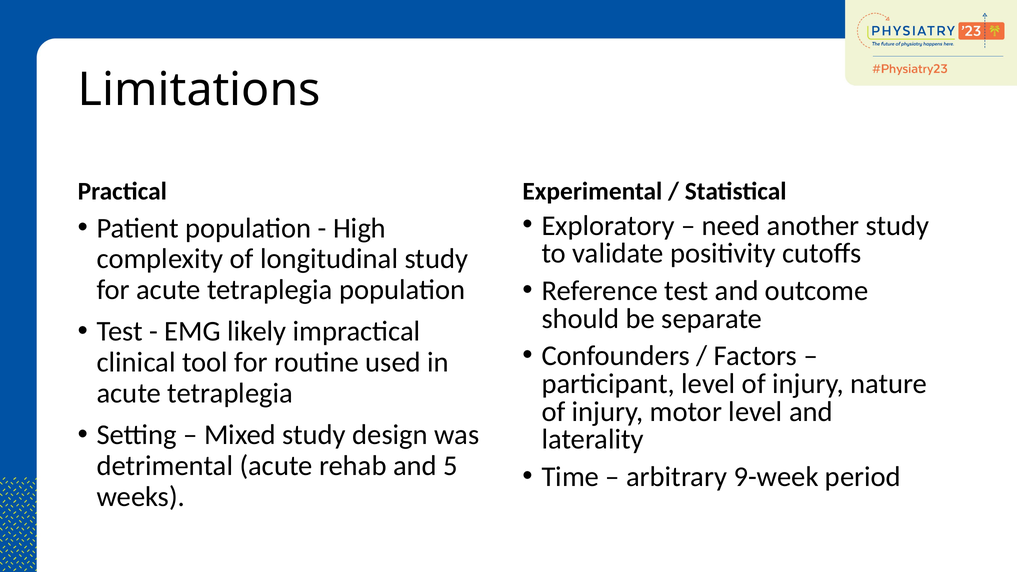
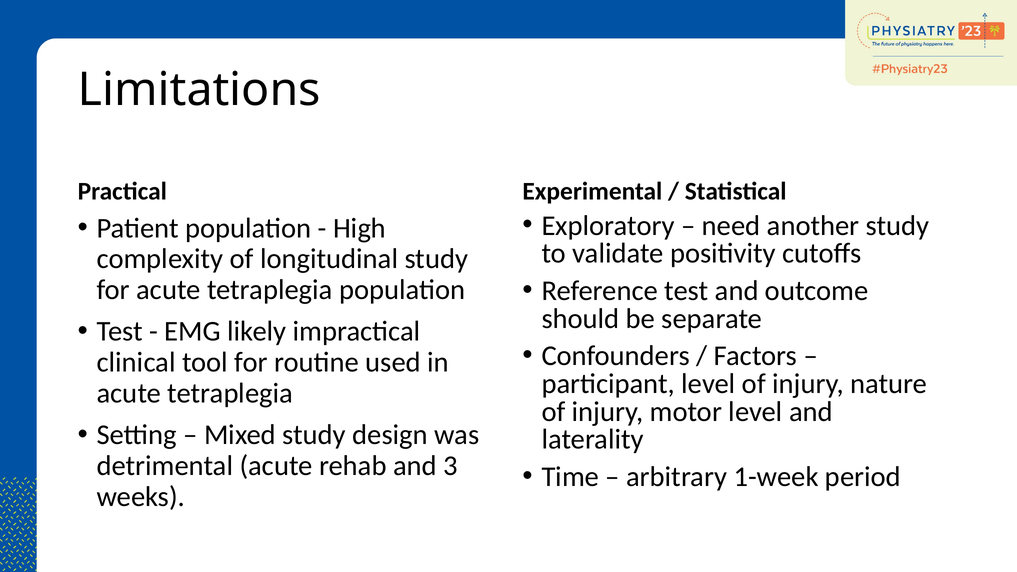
5: 5 -> 3 (450, 466)
9-week: 9-week -> 1-week (776, 477)
